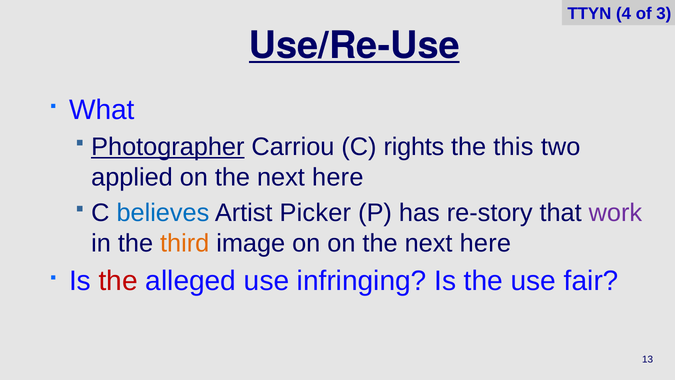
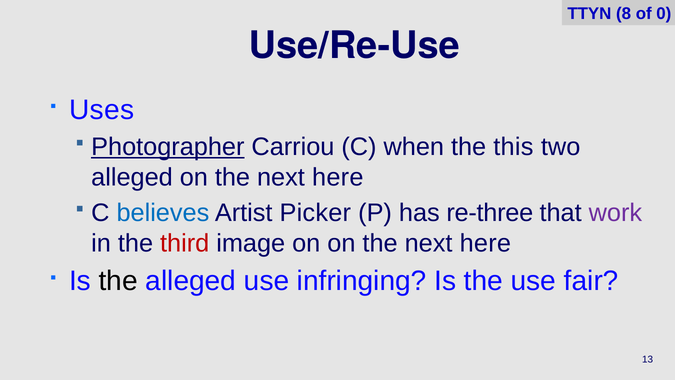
4: 4 -> 8 (624, 14)
3: 3 -> 0 (664, 14)
Use/Re-Use underline: present -> none (354, 46)
What: What -> Uses (102, 110)
rights: rights -> when (414, 147)
applied: applied -> alleged (132, 177)
re-story: re-story -> re-three (490, 213)
third colour: orange -> red (185, 243)
the colour: red -> black (118, 281)
